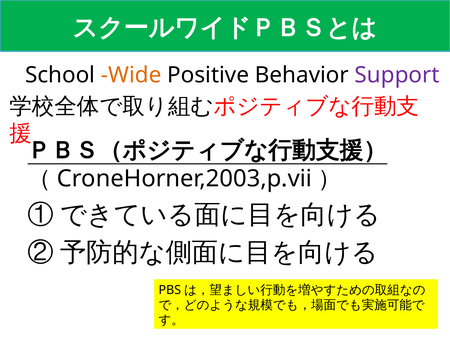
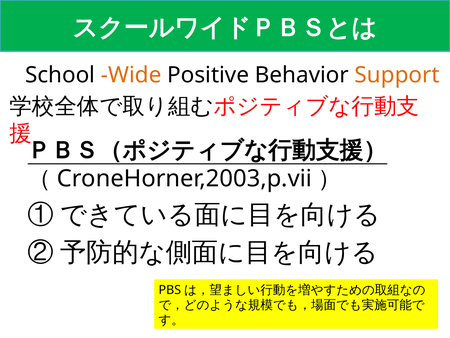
Support colour: purple -> orange (397, 75)
